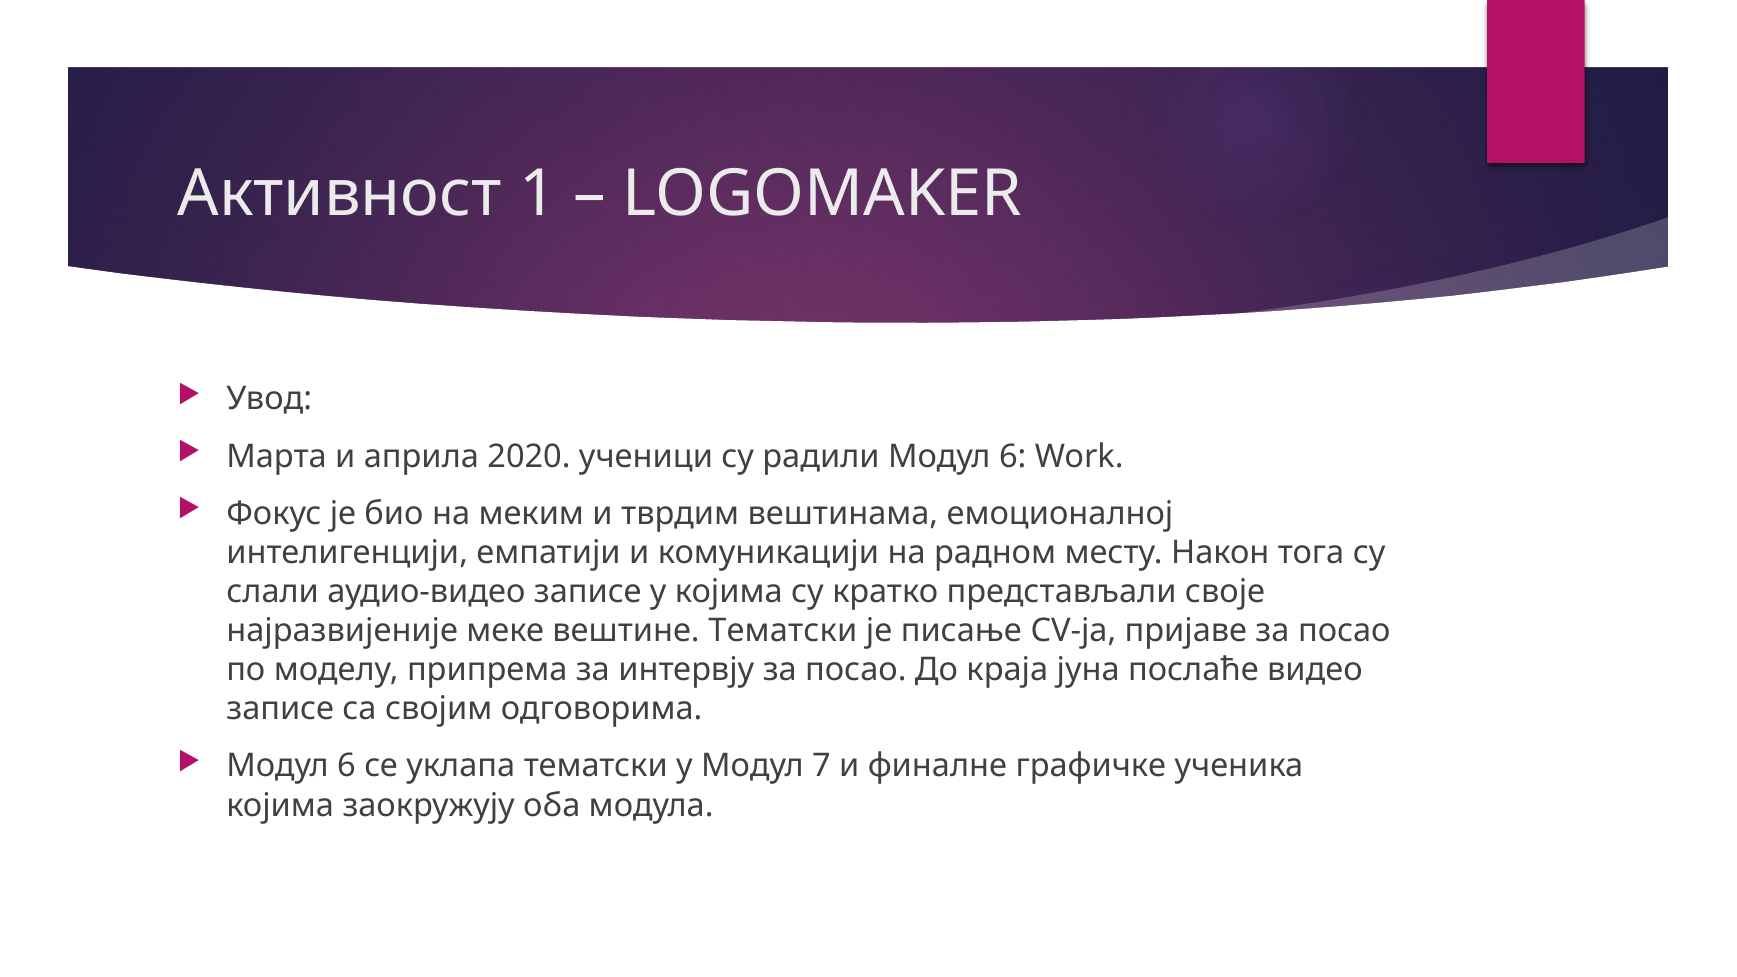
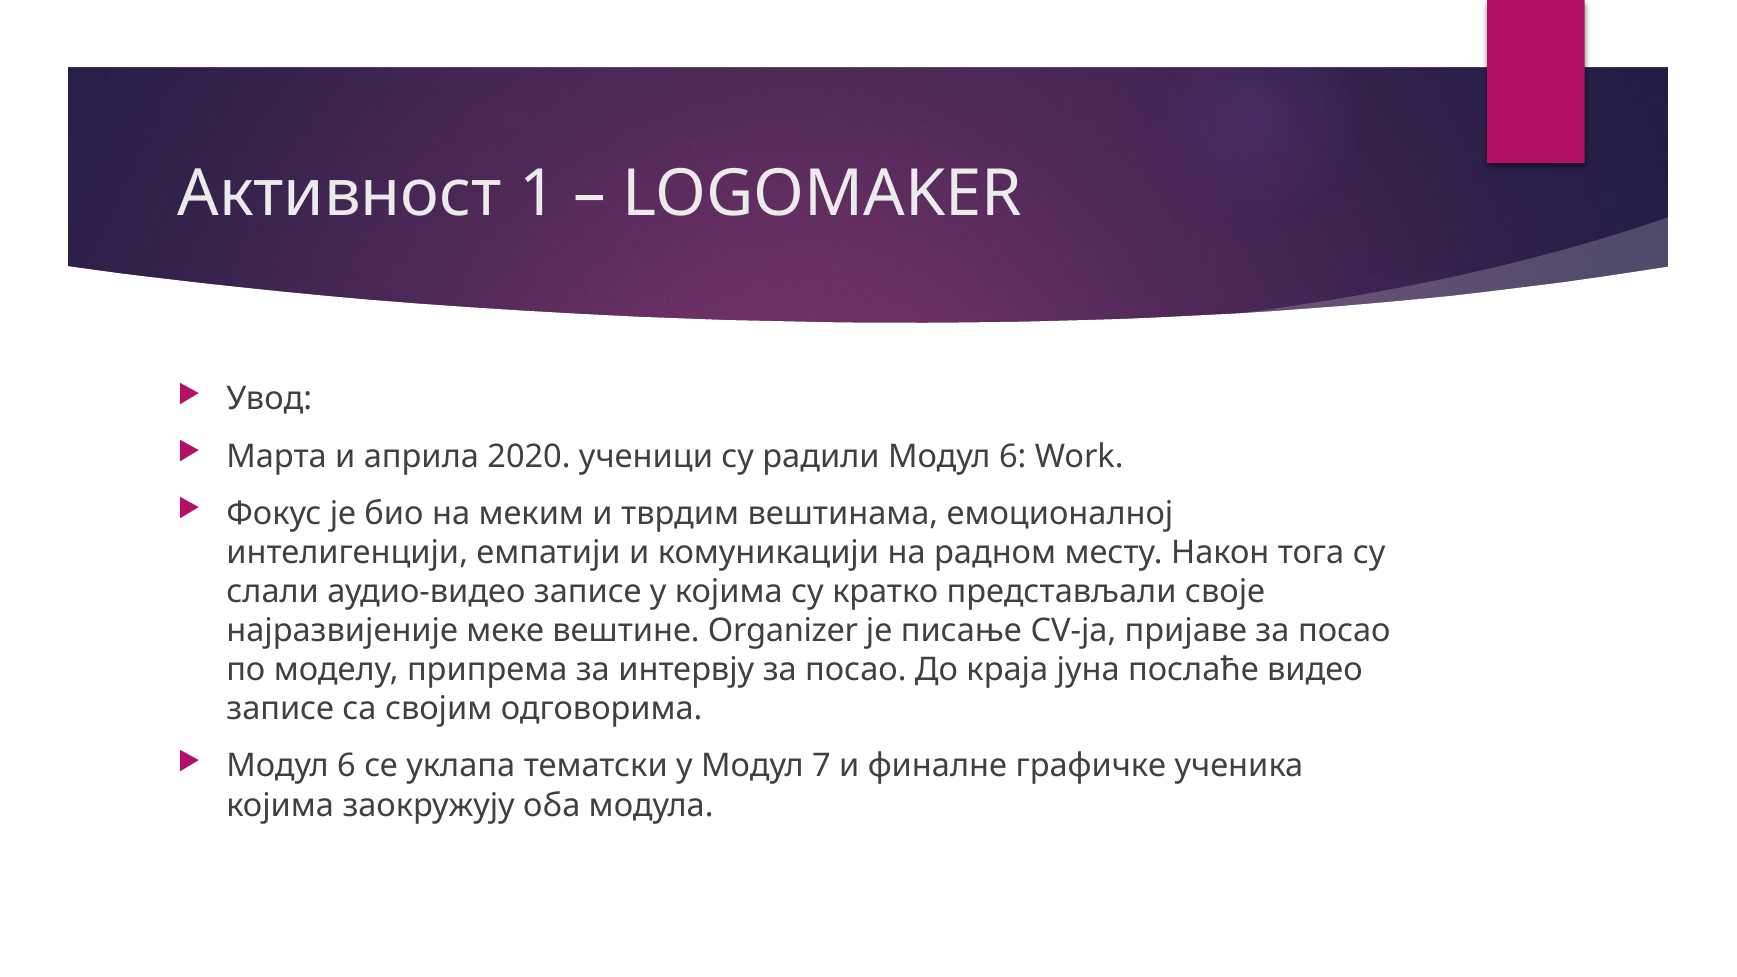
вештине Тематски: Тематски -> Organizer (783, 631)
